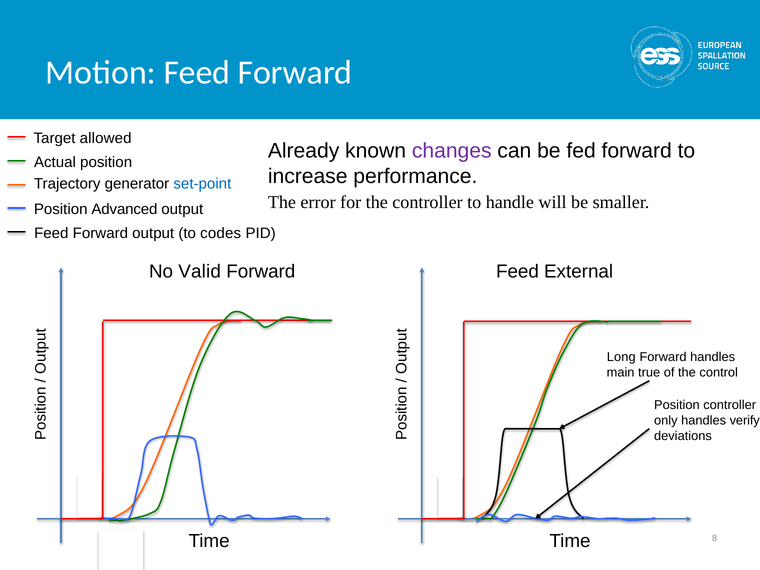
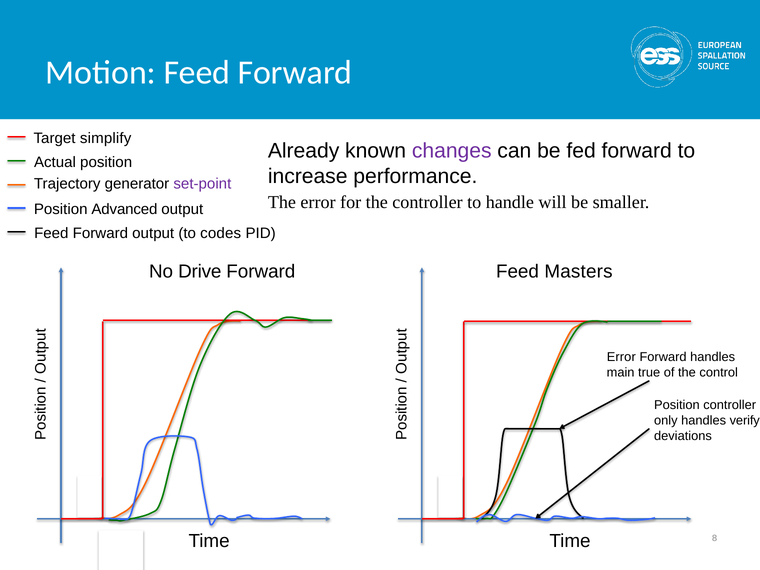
allowed: allowed -> simplify (106, 138)
set-point colour: blue -> purple (202, 184)
Valid: Valid -> Drive (200, 271)
External: External -> Masters (579, 271)
Long: Long -> Error (621, 357)
